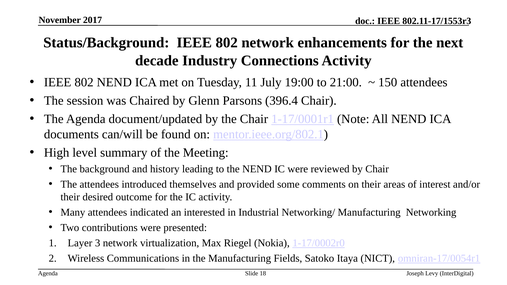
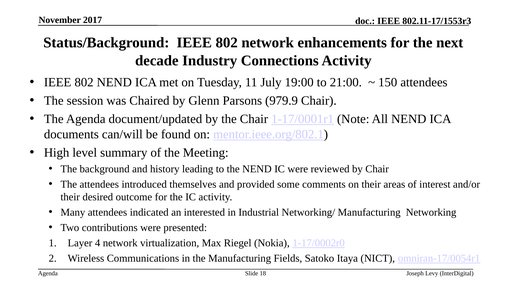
396.4: 396.4 -> 979.9 (282, 101)
3: 3 -> 4 (98, 243)
